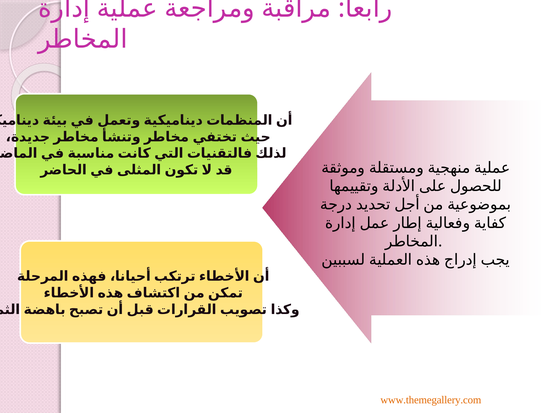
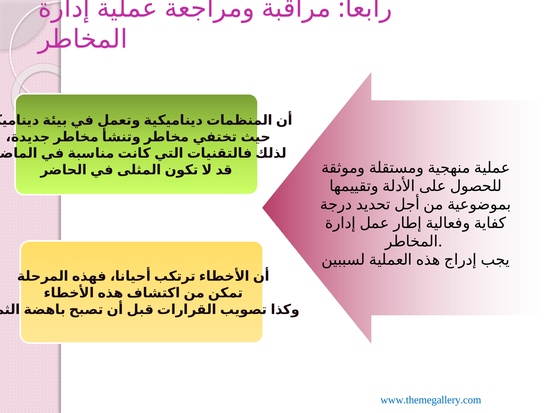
www.themegallery.com colour: orange -> blue (431, 400)
